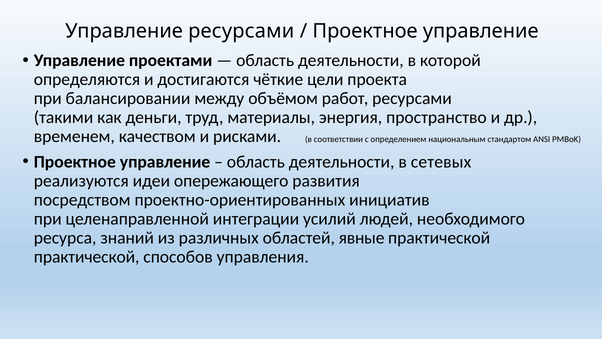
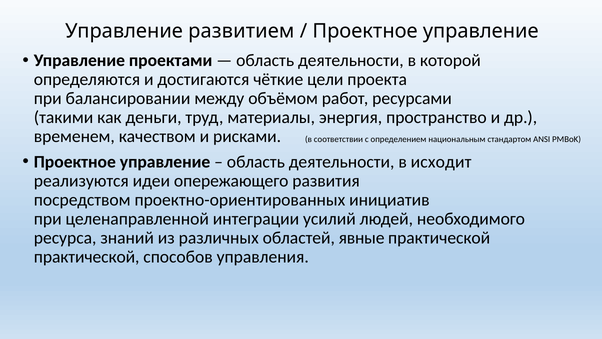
Управление ресурсами: ресурсами -> развитием (241, 31)
сетевых: сетевых -> исходит (441, 162)
